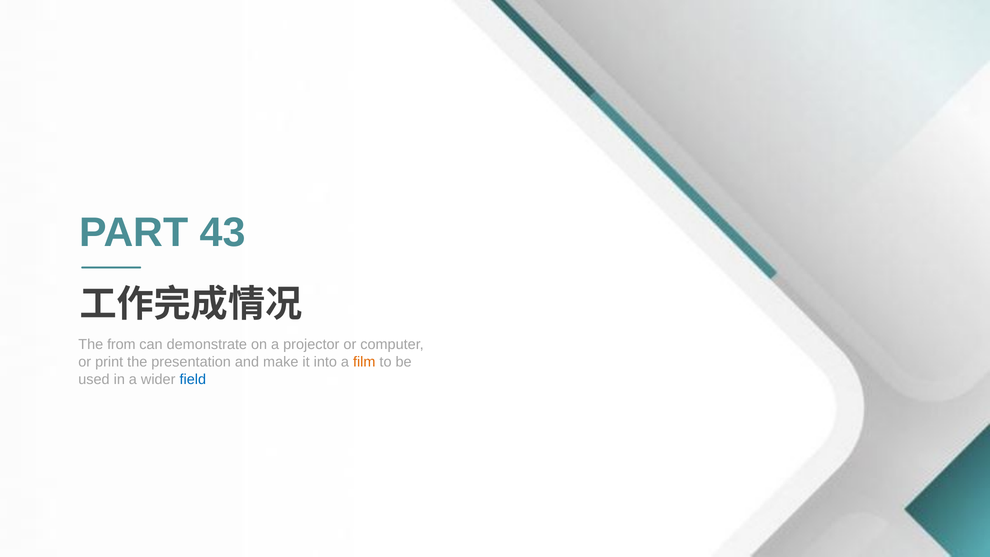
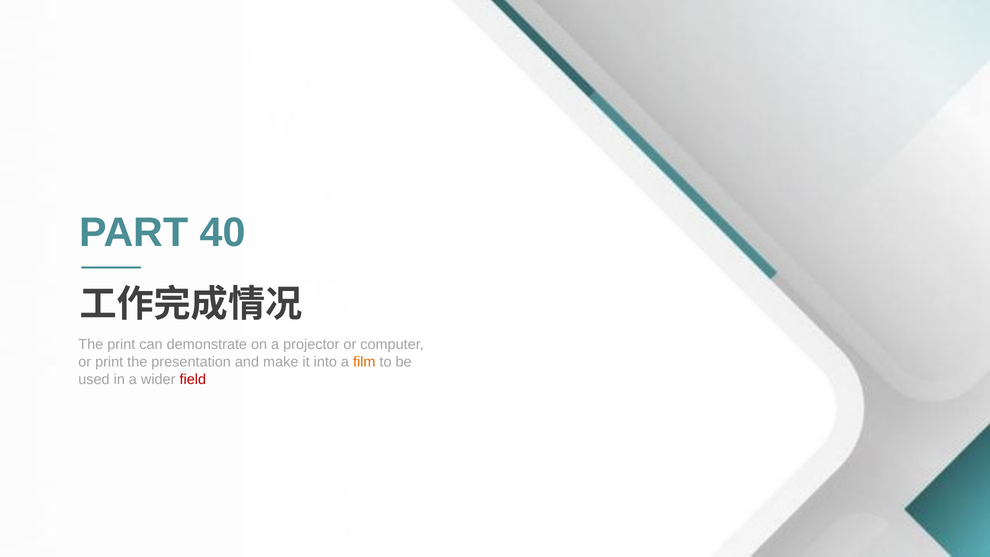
43: 43 -> 40 (223, 233)
The from: from -> print (121, 345)
field colour: blue -> red (193, 379)
